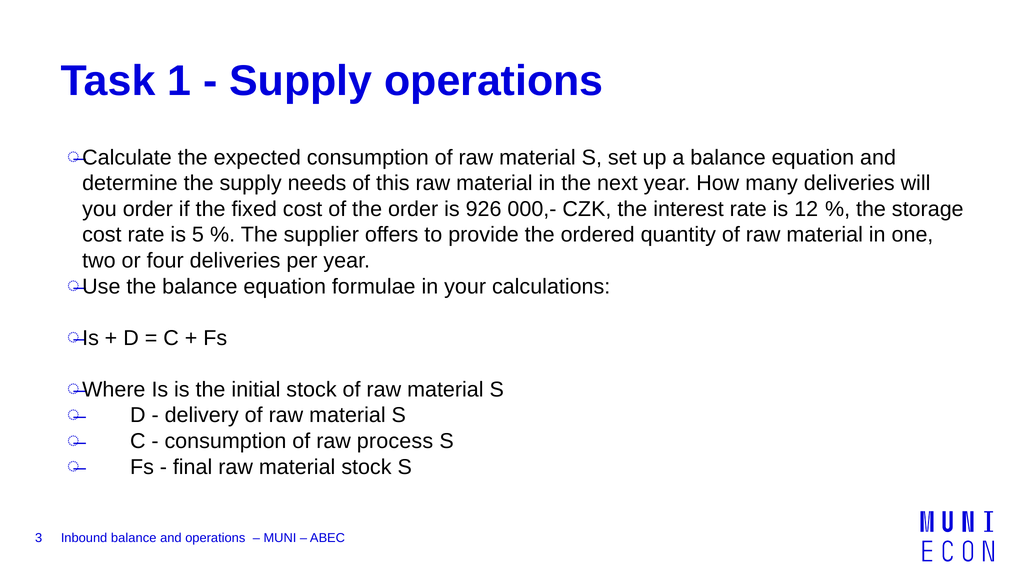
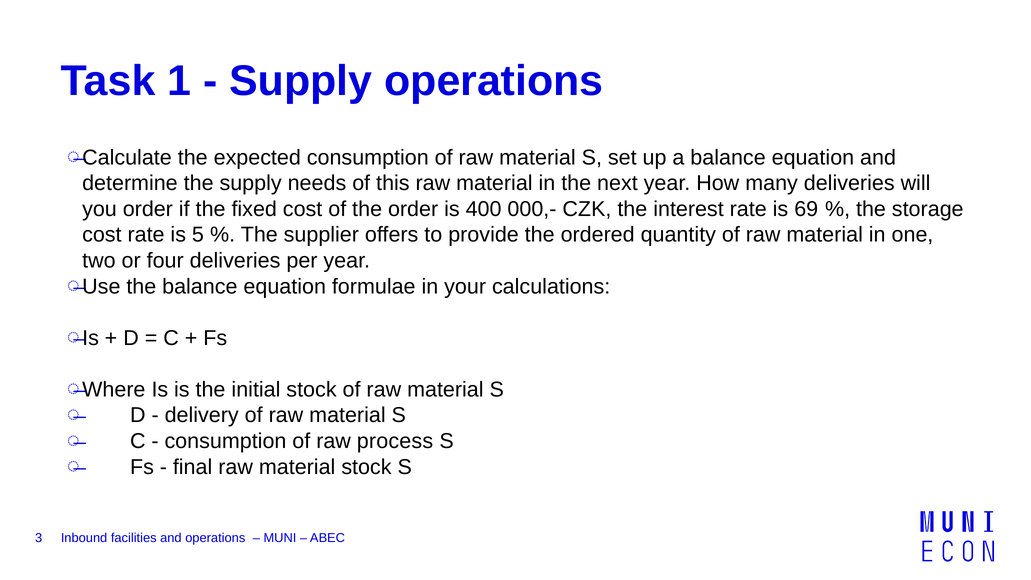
926: 926 -> 400 (484, 209)
12: 12 -> 69 (806, 209)
Inbound balance: balance -> facilities (134, 538)
